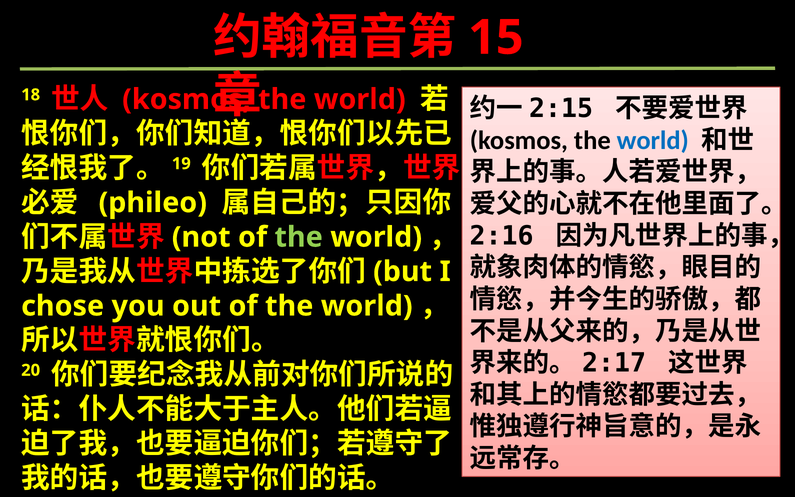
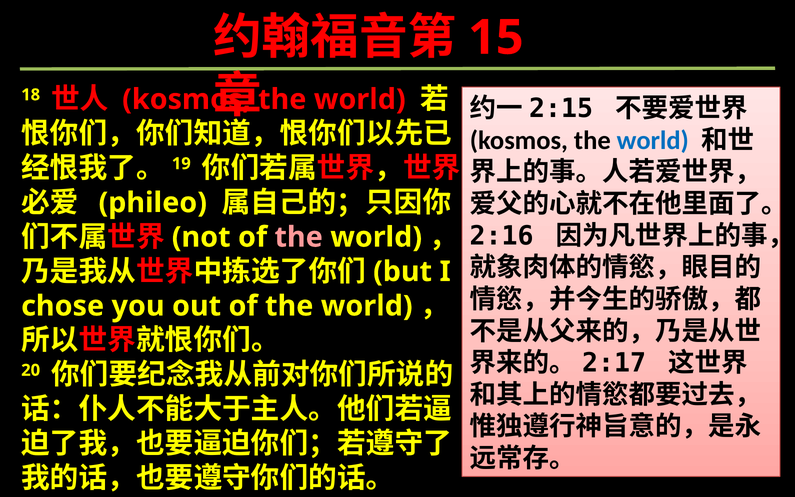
the colour: light green -> pink (299, 237)
